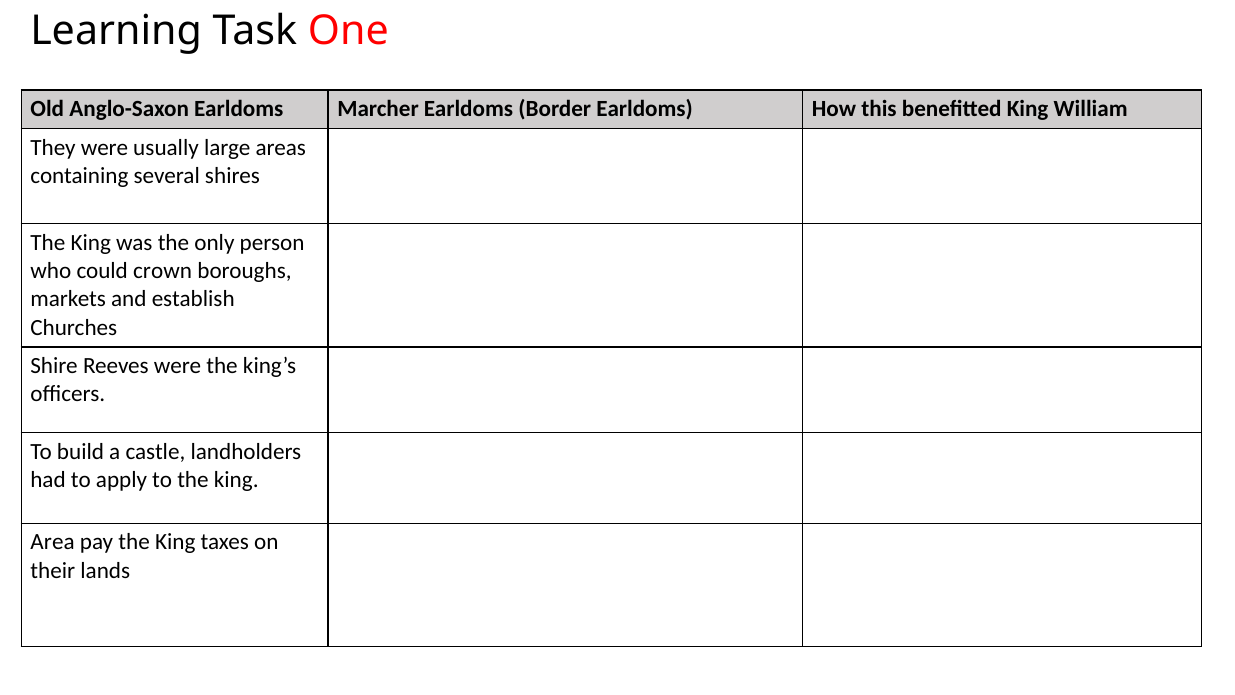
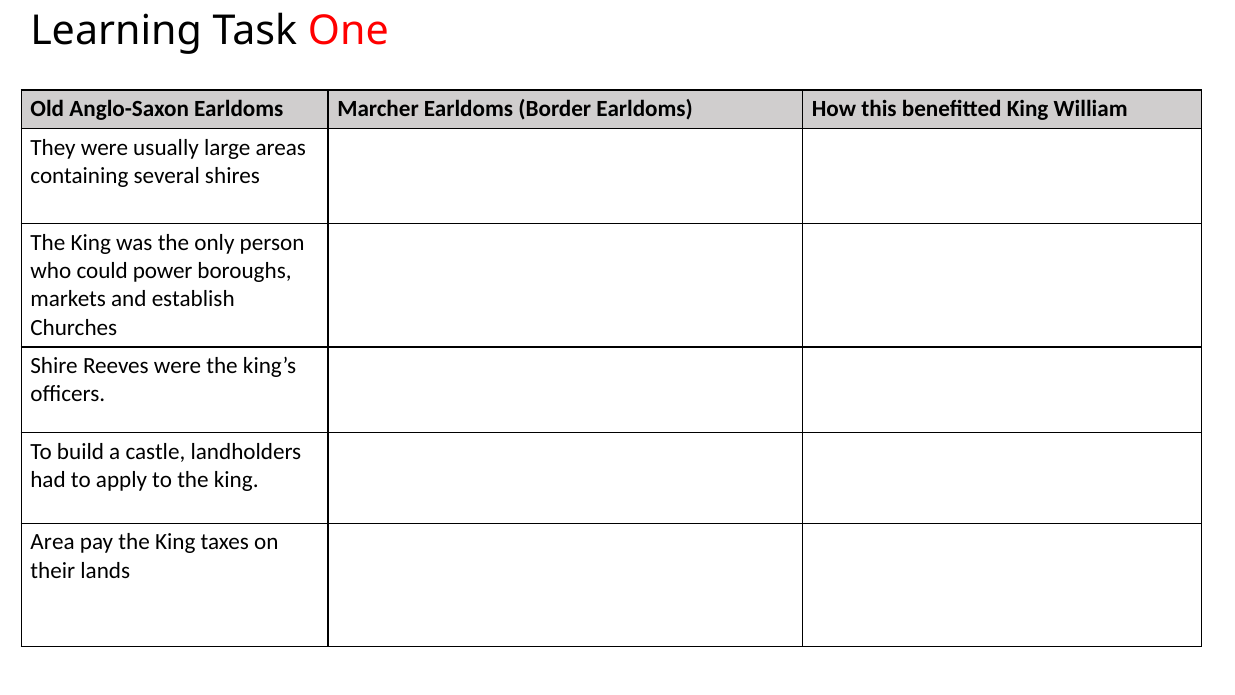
crown: crown -> power (163, 271)
